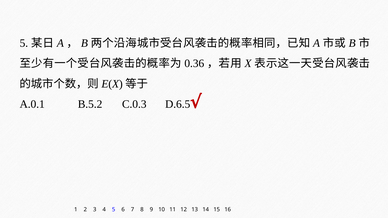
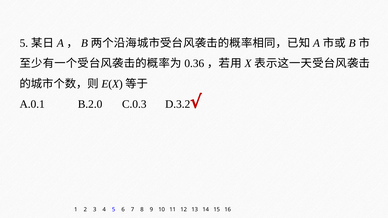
B.5.2: B.5.2 -> B.2.0 (90, 104)
D.6.5: D.6.5 -> D.3.2 (178, 104)
